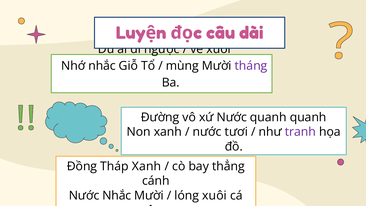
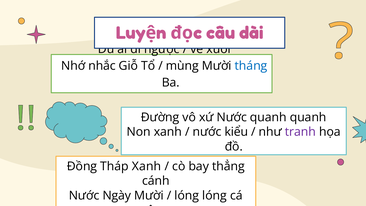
tháng colour: purple -> blue (251, 66)
tươi: tươi -> kiểu (236, 132)
Nước Nhắc: Nhắc -> Ngày (117, 195)
lóng xuôi: xuôi -> lóng (214, 195)
